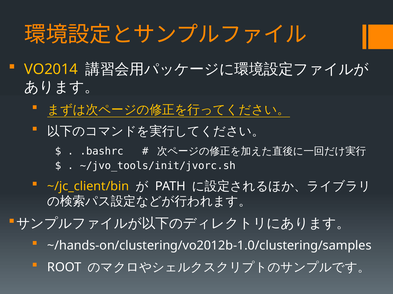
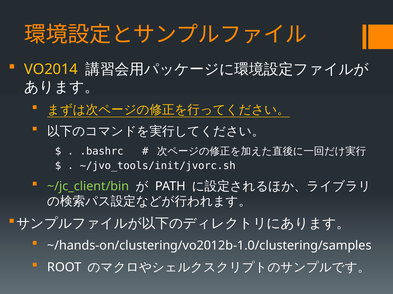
~/jc_client/bin colour: yellow -> light green (88, 187)
